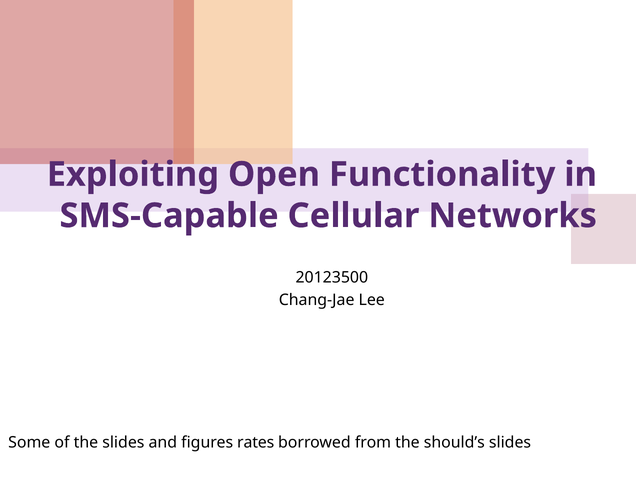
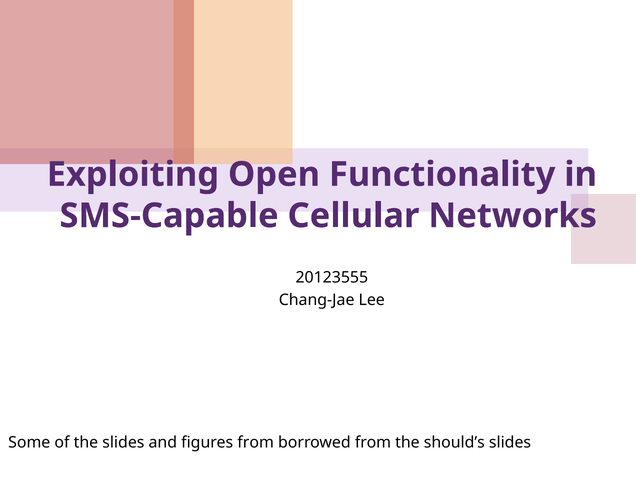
20123500: 20123500 -> 20123555 (332, 277)
figures rates: rates -> from (256, 443)
